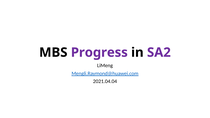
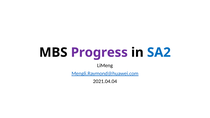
SA2 colour: purple -> blue (159, 52)
